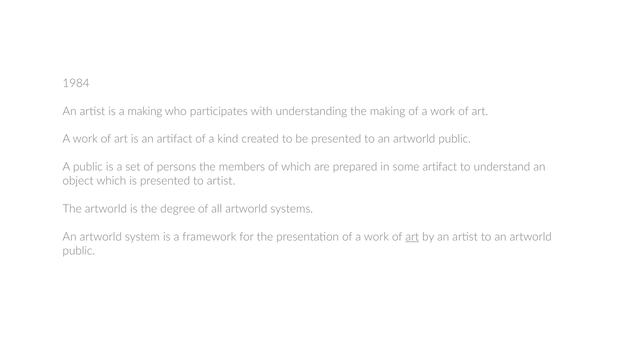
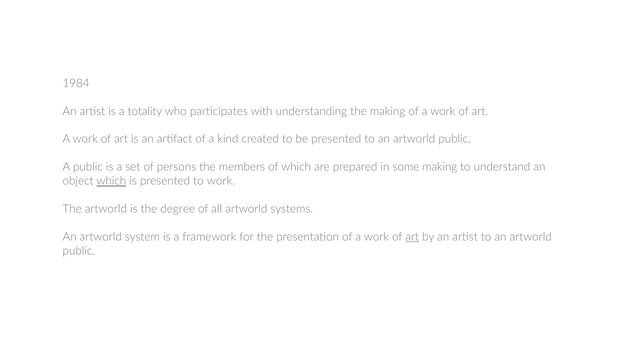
a making: making -> totality (145, 111)
some artifact: artifact -> making (440, 167)
which underline: none -> present (111, 181)
to artist: artist -> work (221, 181)
